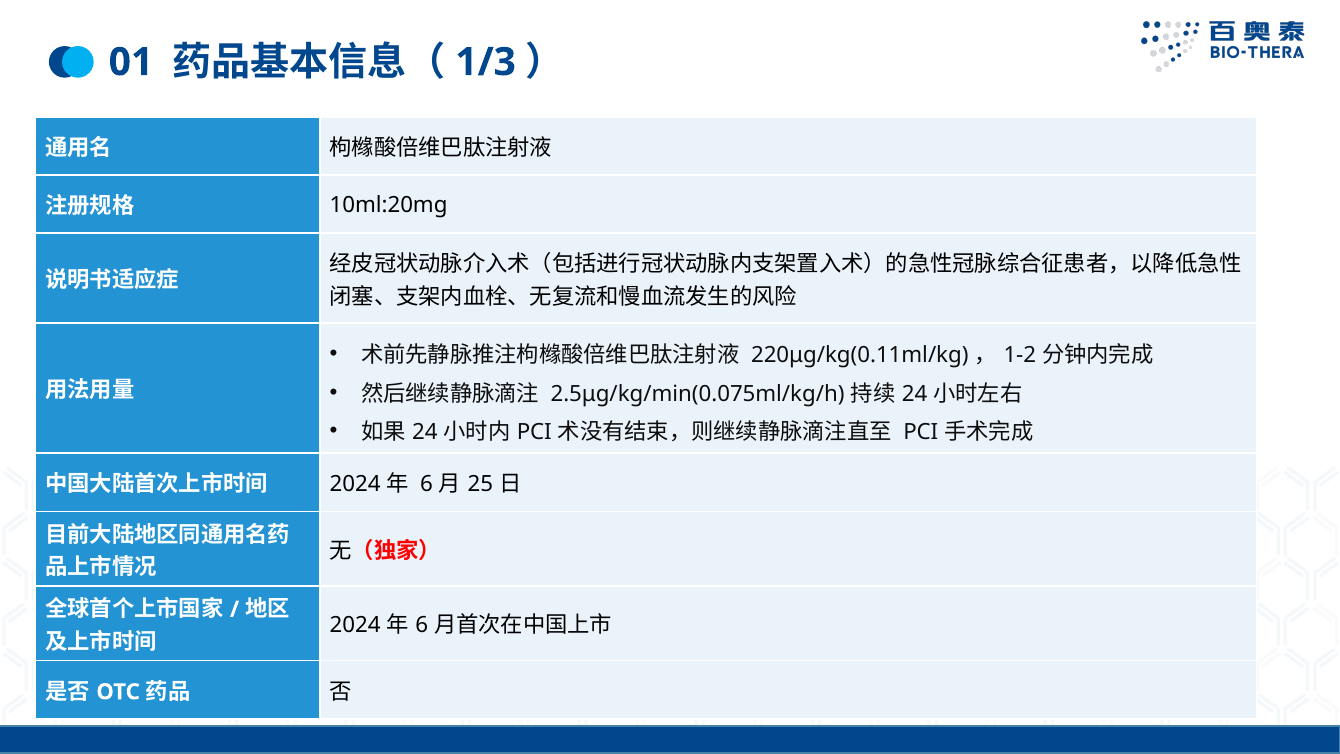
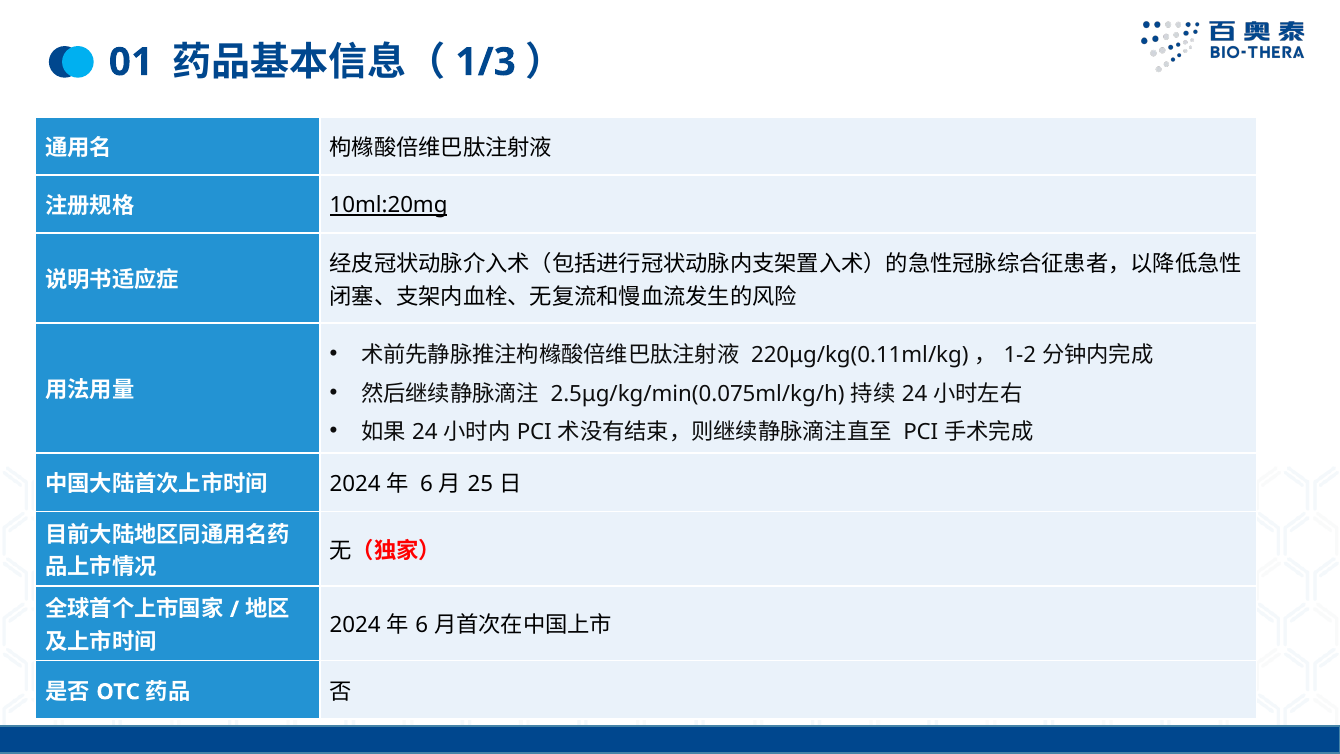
10ml:20mg underline: none -> present (389, 205)
